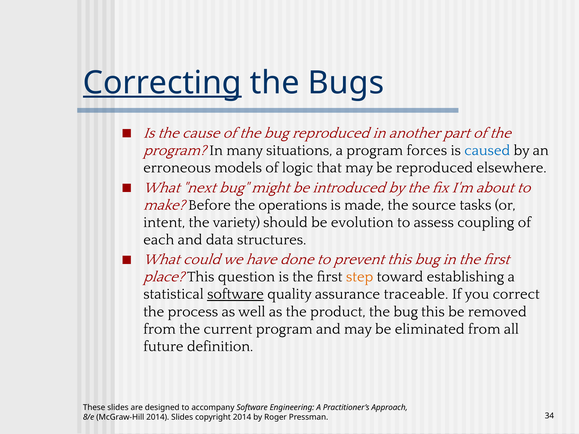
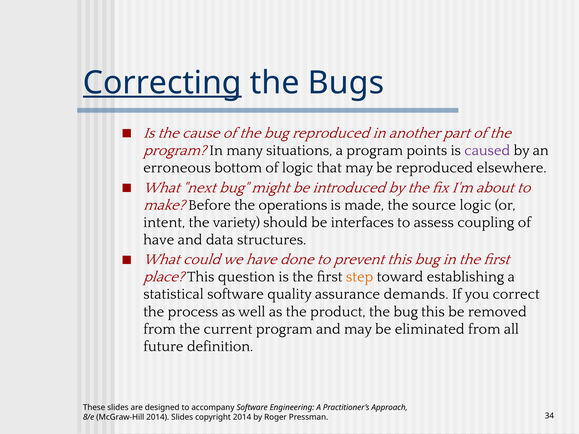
forces: forces -> points (427, 151)
caused colour: blue -> purple (487, 151)
models: models -> bottom (238, 168)
source tasks: tasks -> logic (475, 205)
evolution: evolution -> interfaces (362, 222)
each: each -> have (159, 240)
software underline: present -> none (235, 294)
traceable: traceable -> demands (416, 294)
